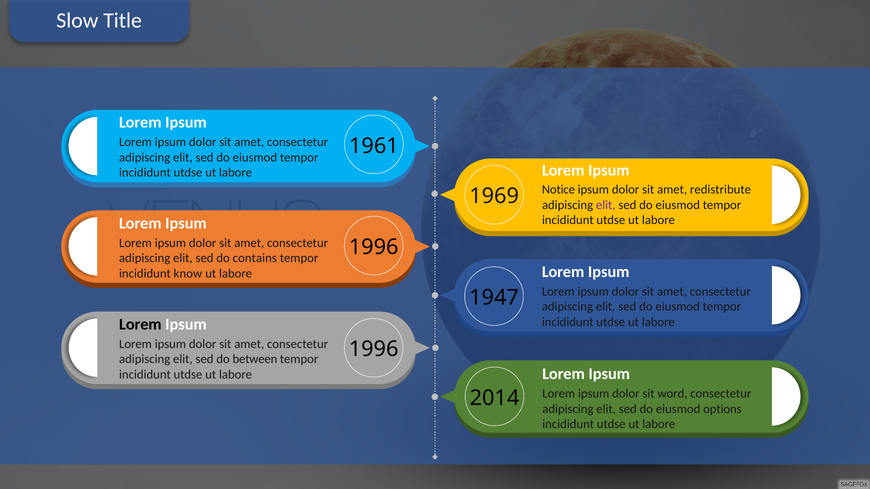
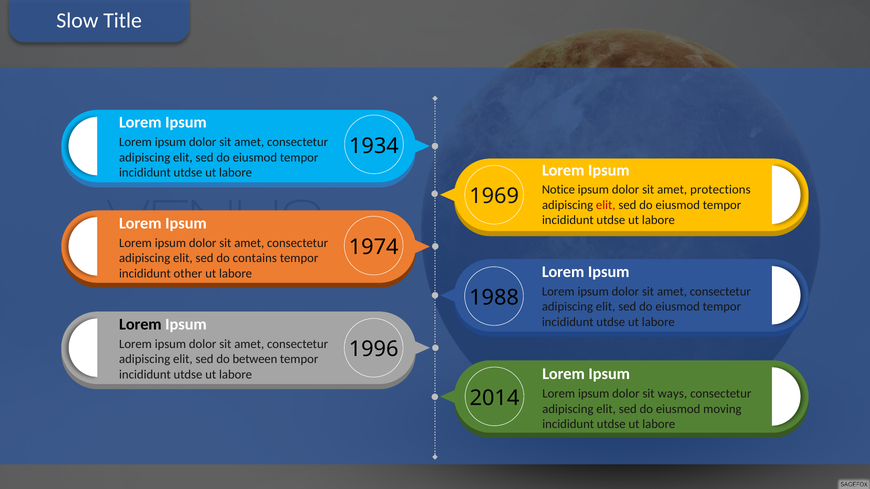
1961: 1961 -> 1934 (374, 146)
redistribute: redistribute -> protections (720, 190)
elit colour: purple -> red (606, 205)
1996: 1996 -> 1974 (374, 247)
know: know -> other (188, 274)
1947: 1947 -> 1988 (494, 298)
word: word -> ways (672, 394)
options: options -> moving (722, 409)
